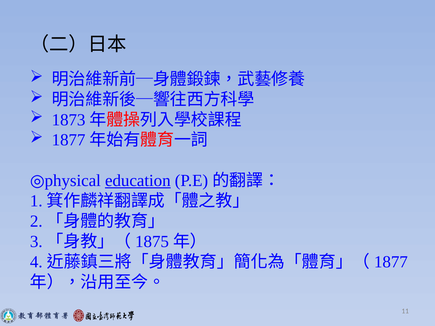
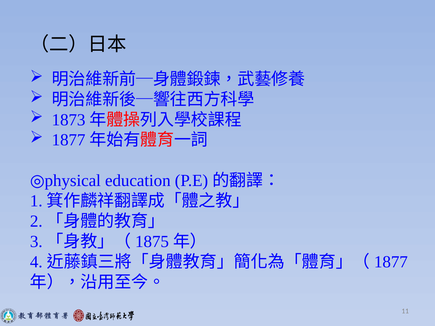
education underline: present -> none (138, 181)
